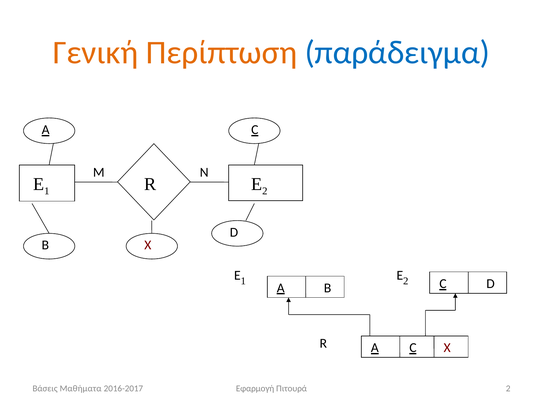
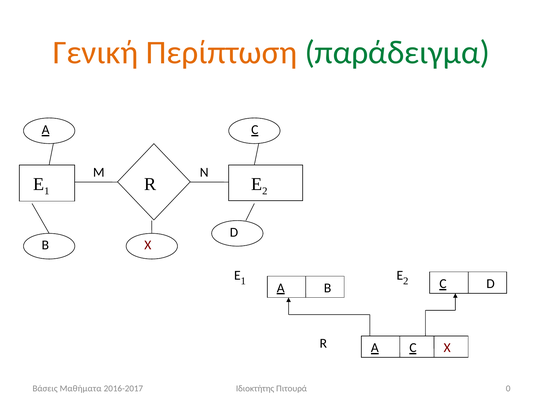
παράδειγμα colour: blue -> green (397, 53)
Εφαρμογή: Εφαρμογή -> Ιδιοκτήτης (255, 389)
Πιτουρά 2: 2 -> 0 (508, 389)
